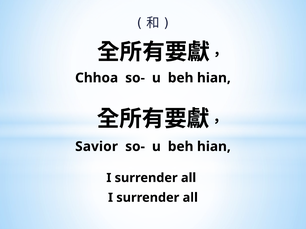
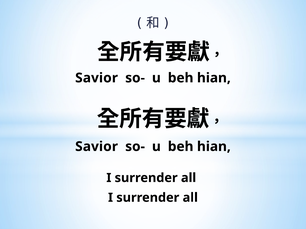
Chhoa: Chhoa -> Savior (97, 78)
